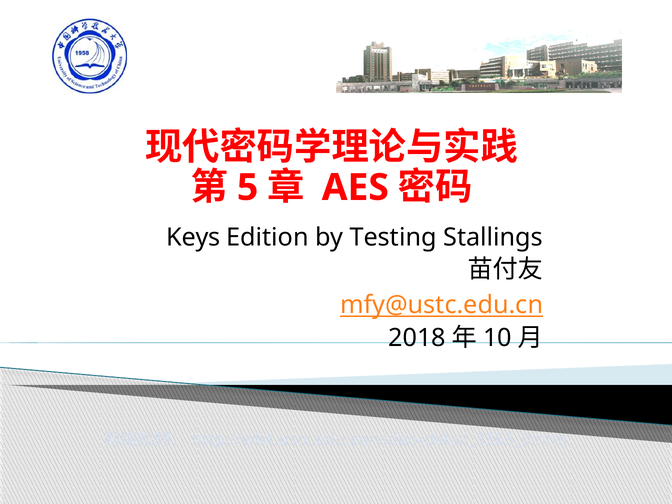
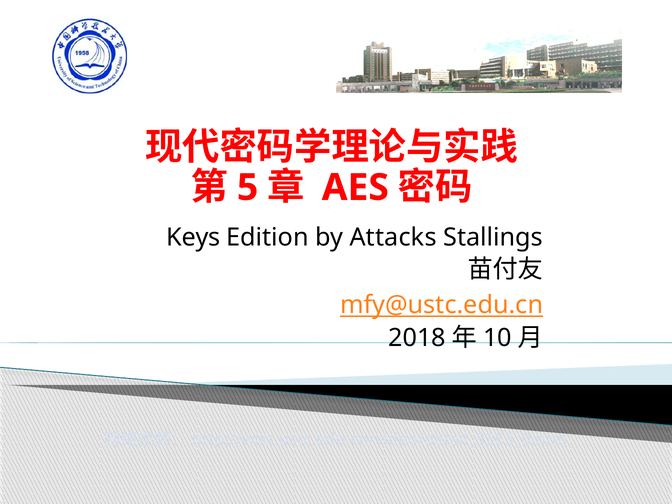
Testing: Testing -> Attacks (393, 237)
